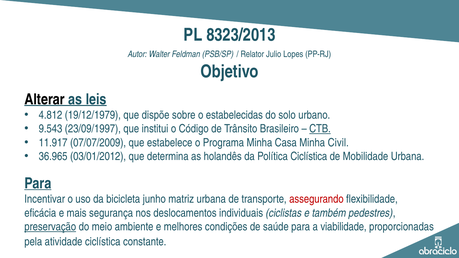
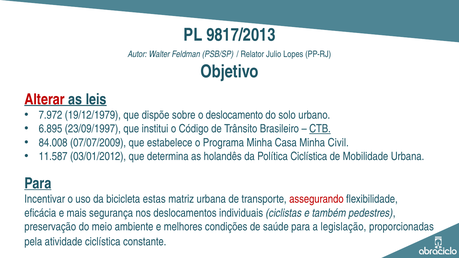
8323/2013: 8323/2013 -> 9817/2013 (241, 35)
Alterar colour: black -> red (45, 99)
4.812: 4.812 -> 7.972 (50, 115)
estabelecidas: estabelecidas -> deslocamento (234, 115)
9.543: 9.543 -> 6.895 (50, 129)
11.917: 11.917 -> 84.008 (53, 143)
36.965: 36.965 -> 11.587 (53, 156)
junho: junho -> estas (154, 199)
preservação underline: present -> none (50, 227)
viabilidade: viabilidade -> legislação (343, 227)
